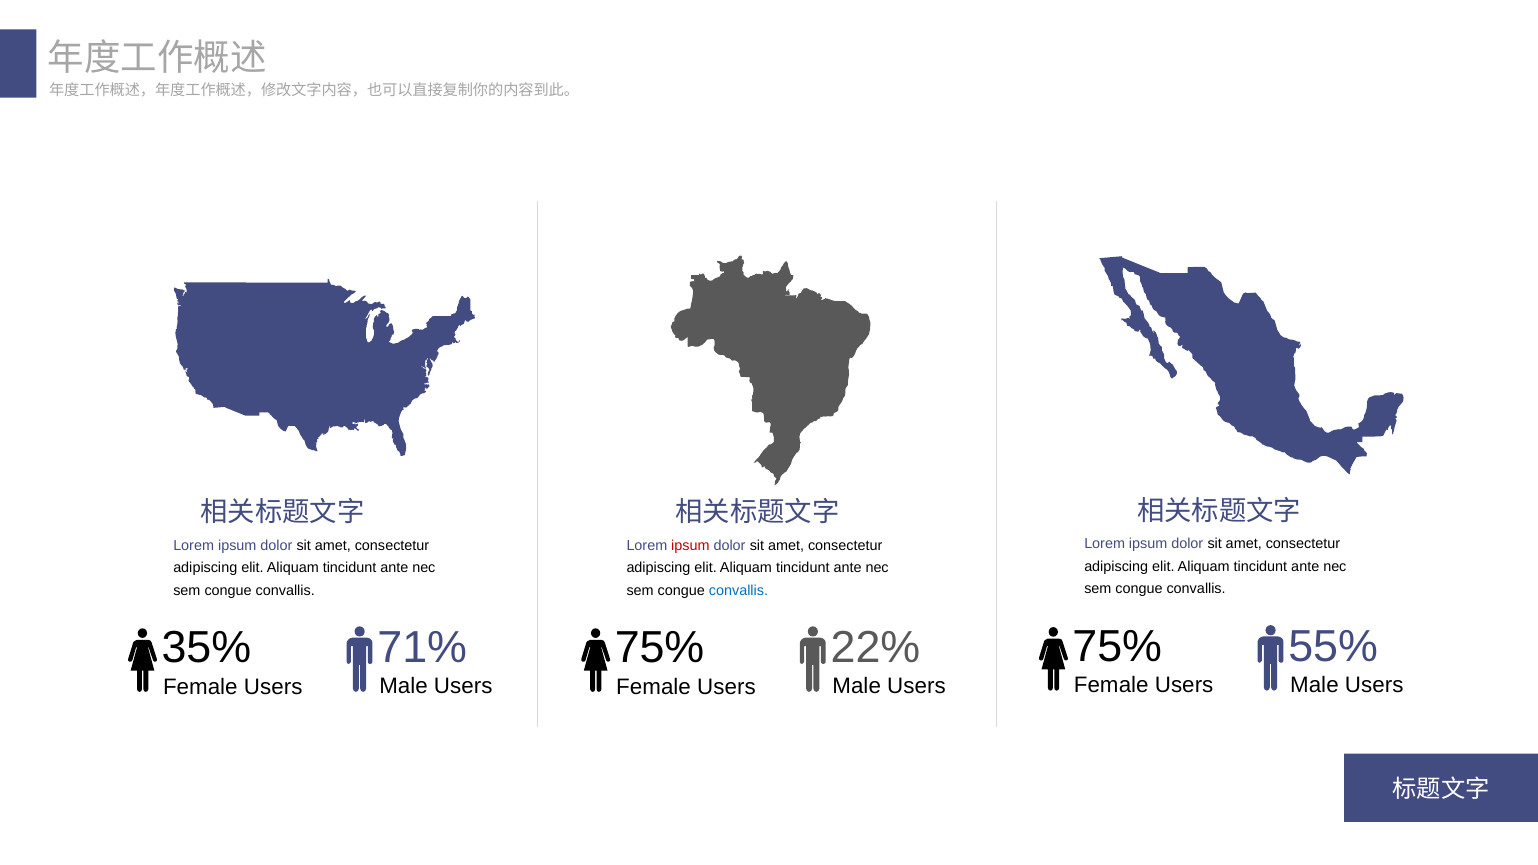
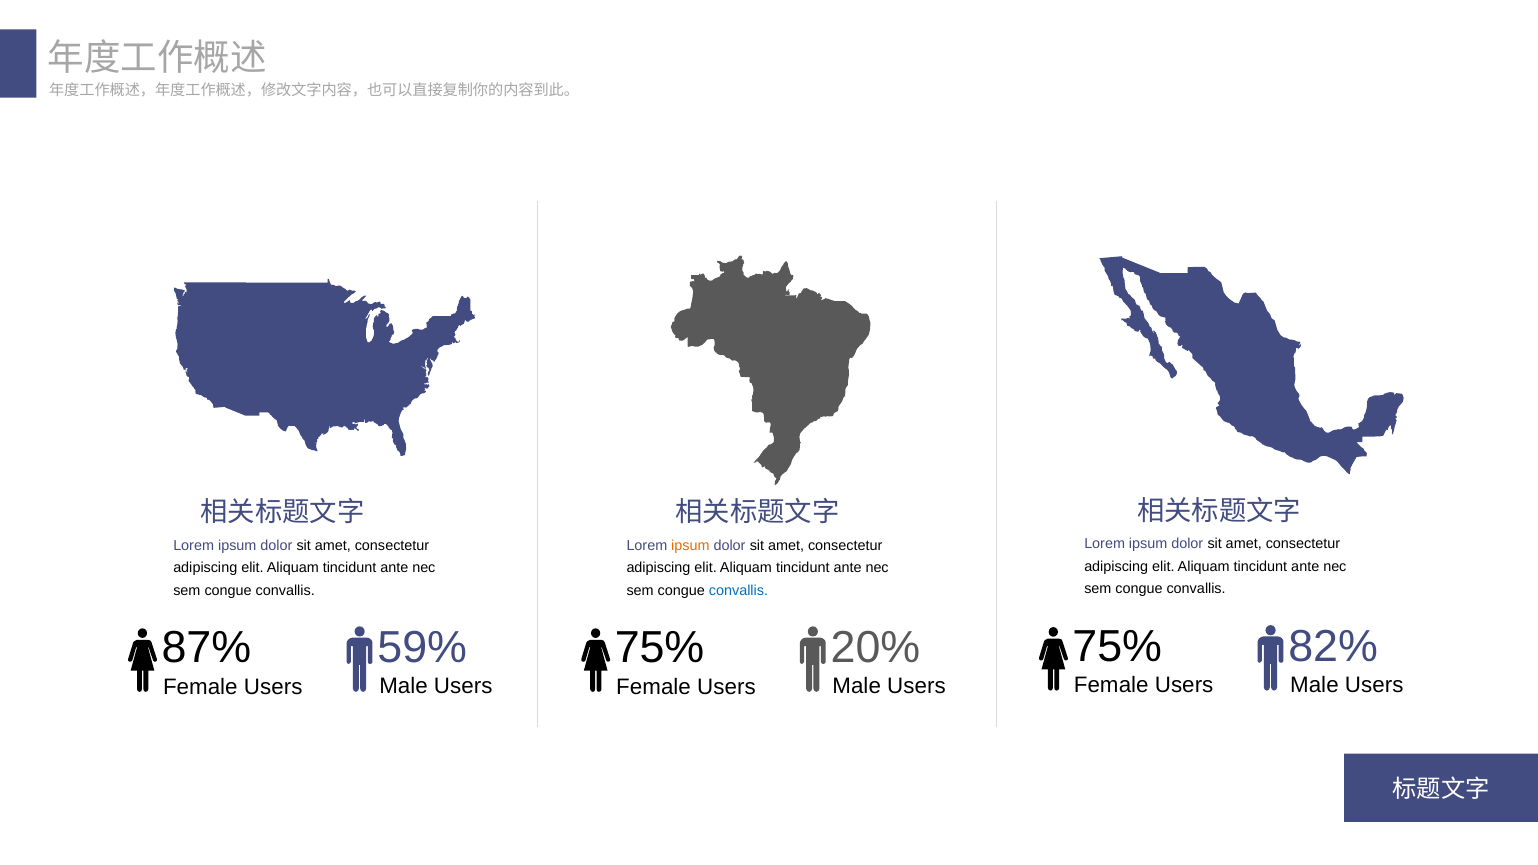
ipsum colour: red -> orange (690, 545)
55%: 55% -> 82% (1333, 647)
35%: 35% -> 87% (206, 648)
71%: 71% -> 59% (422, 648)
22%: 22% -> 20% (875, 648)
